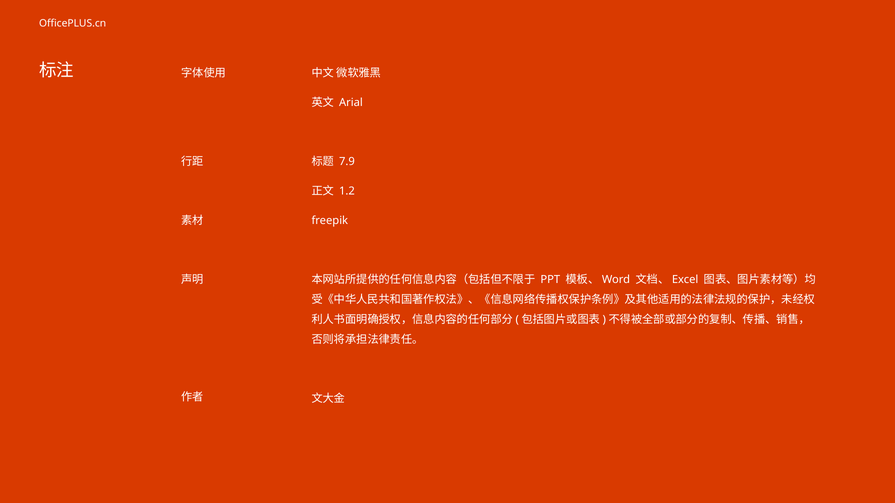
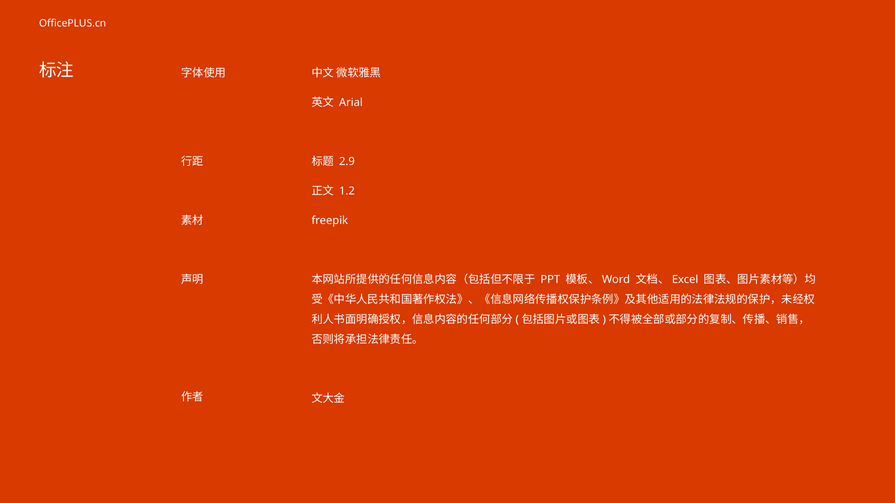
7.9: 7.9 -> 2.9 (347, 162)
